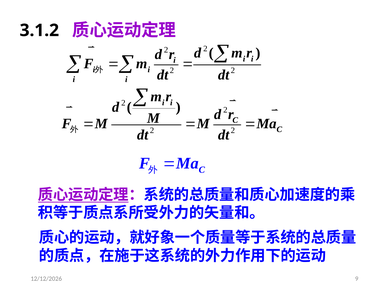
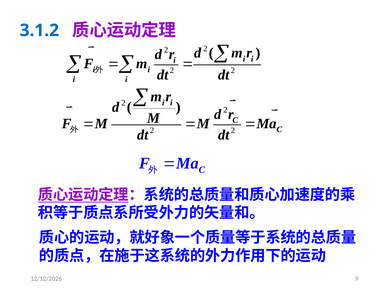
3.1.2 colour: black -> blue (39, 30)
